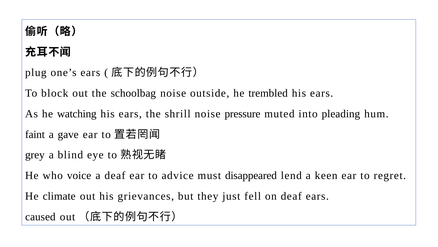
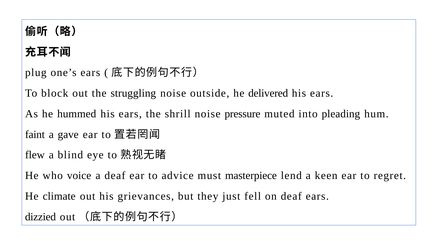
schoolbag: schoolbag -> struggling (133, 93)
trembled: trembled -> delivered (268, 93)
watching: watching -> hummed (77, 114)
grey: grey -> flew (35, 155)
disappeared: disappeared -> masterpiece (251, 175)
caused: caused -> dizzied (40, 216)
